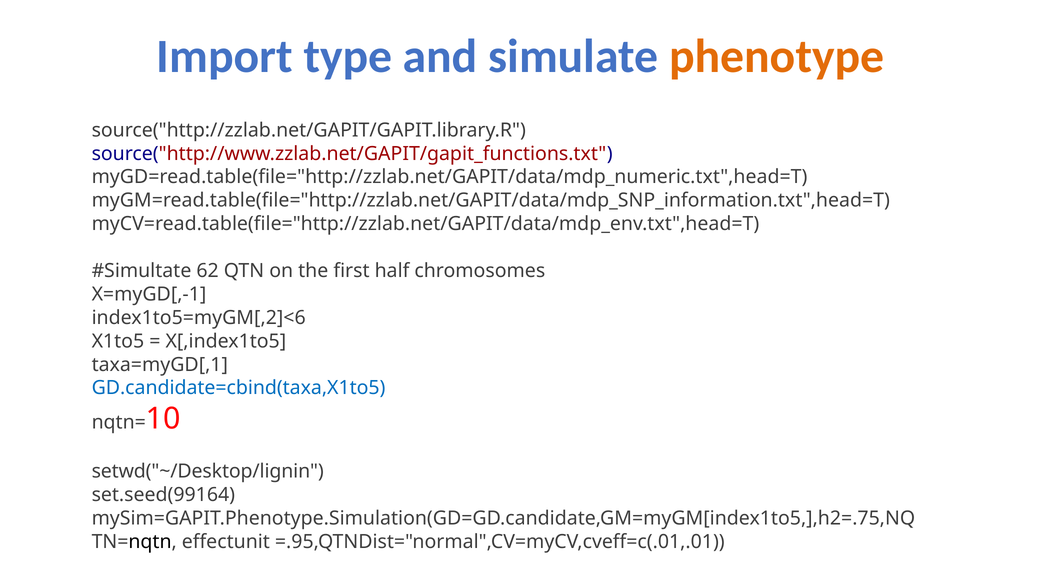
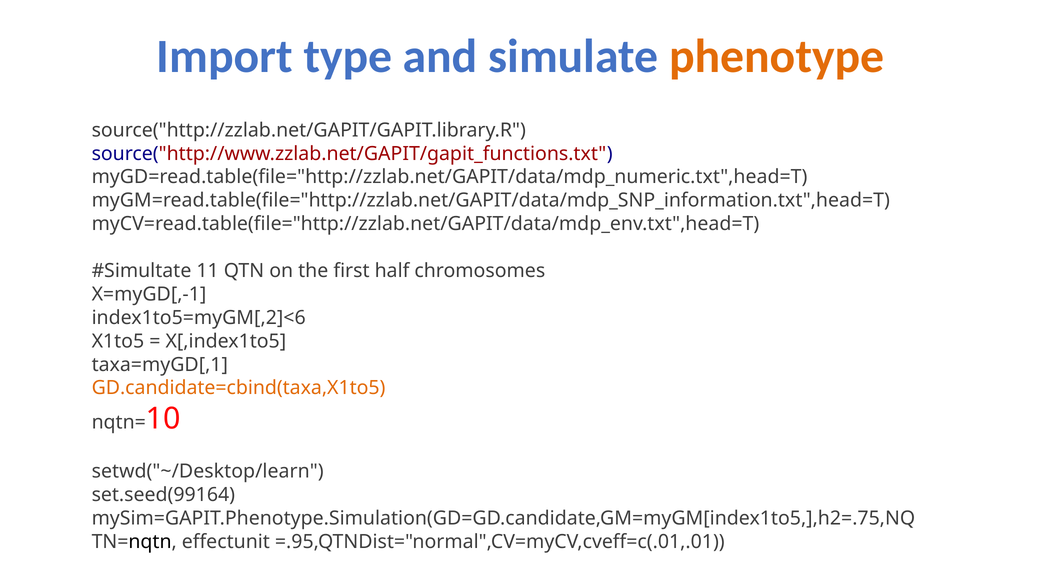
62: 62 -> 11 (208, 271)
GD.candidate=cbind(taxa,X1to5 colour: blue -> orange (239, 388)
setwd("~/Desktop/lignin: setwd("~/Desktop/lignin -> setwd("~/Desktop/learn (208, 471)
